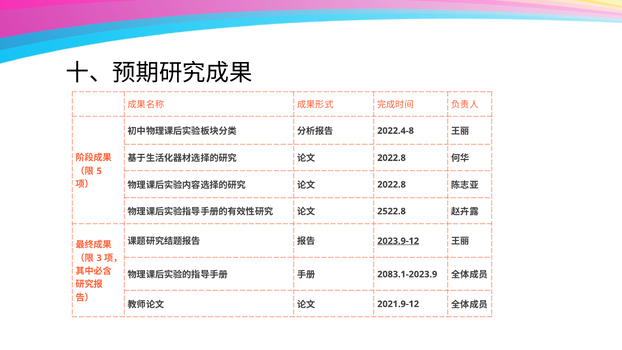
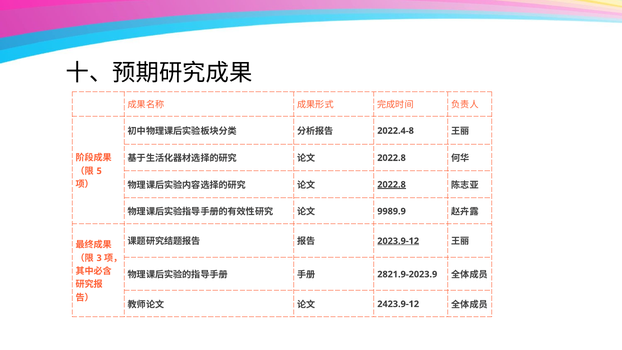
2022.8 underline: none -> present (392, 185)
2522.8: 2522.8 -> 9989.9 (392, 211)
2083.1-2023.9: 2083.1-2023.9 -> 2821.9-2023.9 (407, 274)
2021.9-12: 2021.9-12 -> 2423.9-12 (398, 304)
